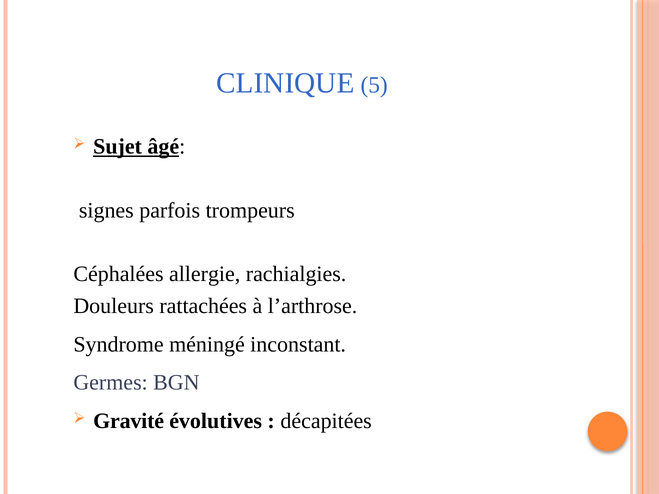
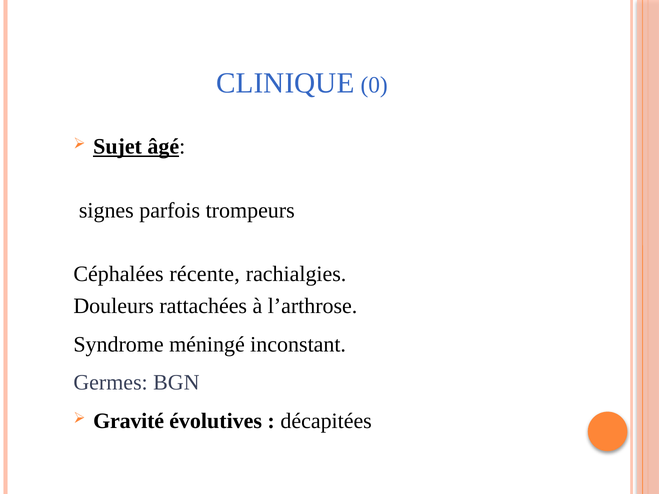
5: 5 -> 0 (374, 85)
allergie: allergie -> récente (205, 274)
